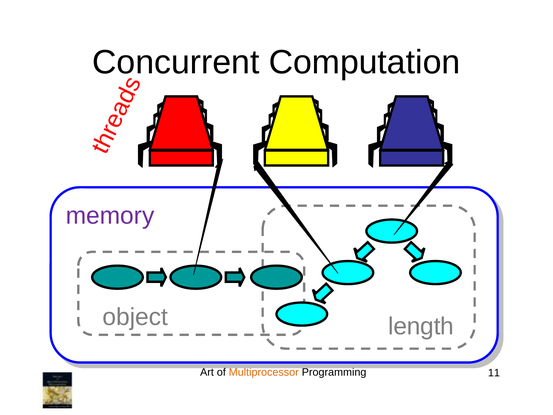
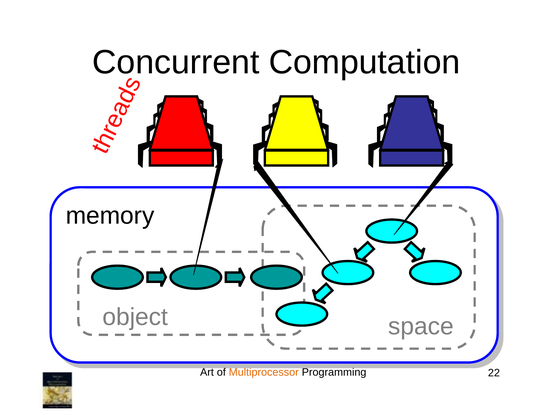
memory colour: purple -> black (110, 216)
length: length -> space (421, 326)
11: 11 -> 22 (494, 373)
